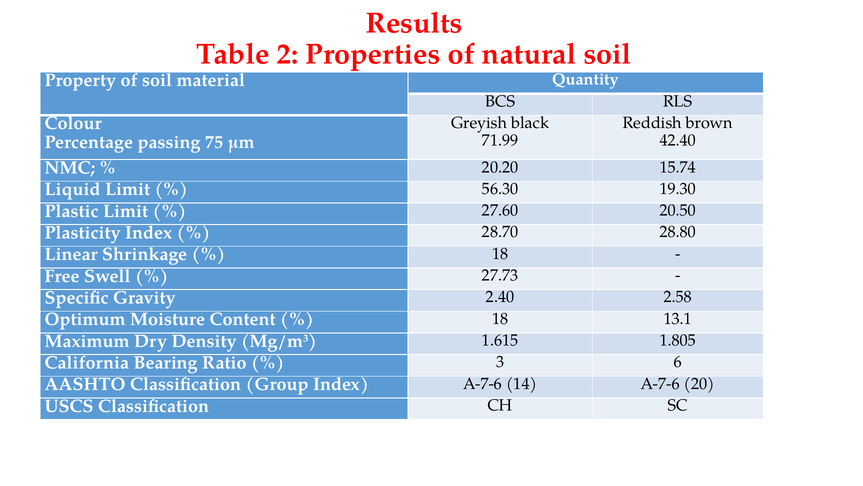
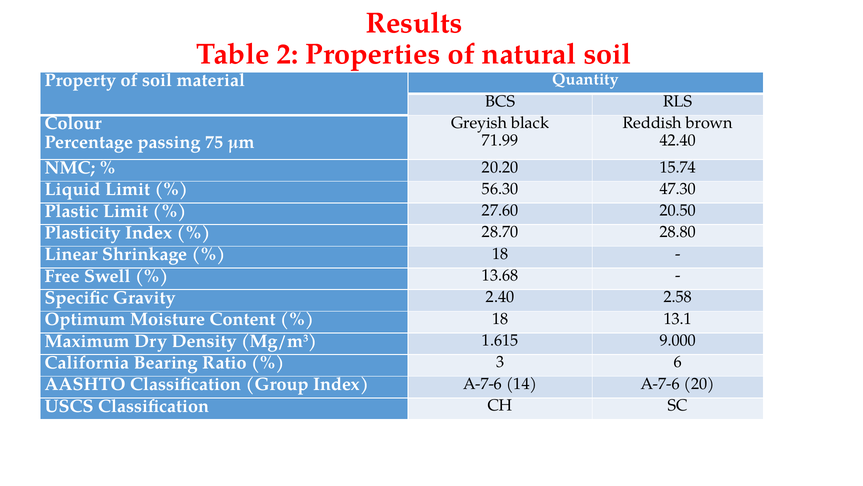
19.30: 19.30 -> 47.30 (678, 189)
27.73: 27.73 -> 13.68 (500, 275)
1.805: 1.805 -> 9.000 (678, 340)
